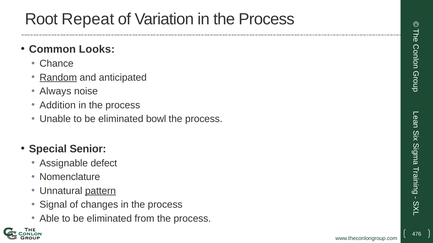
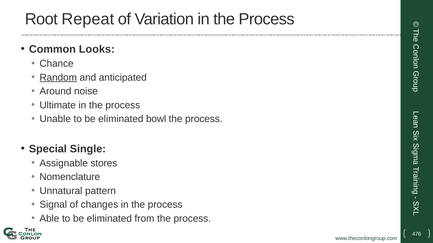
Always: Always -> Around (55, 92)
Addition: Addition -> Ultimate (58, 105)
Senior: Senior -> Single (88, 149)
defect: defect -> stores (104, 163)
pattern underline: present -> none (101, 191)
